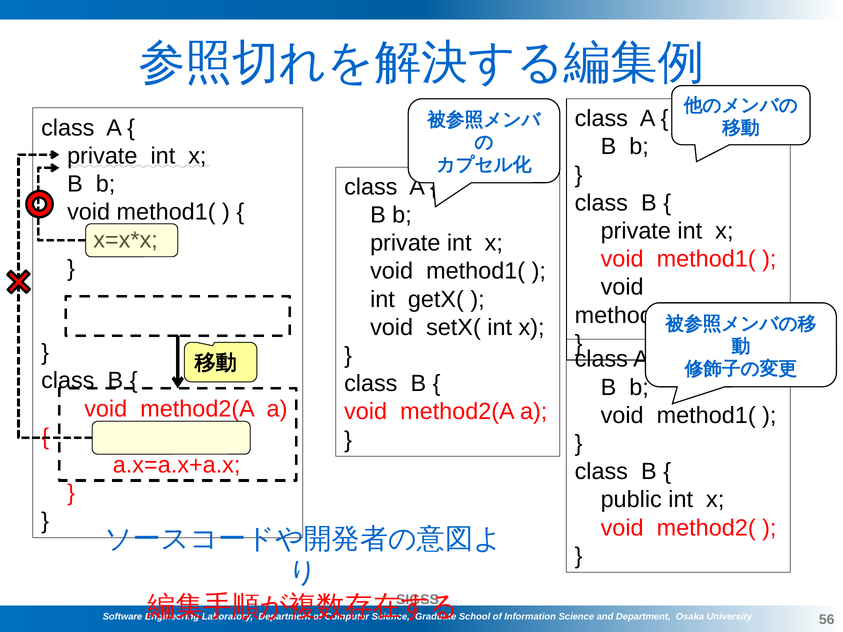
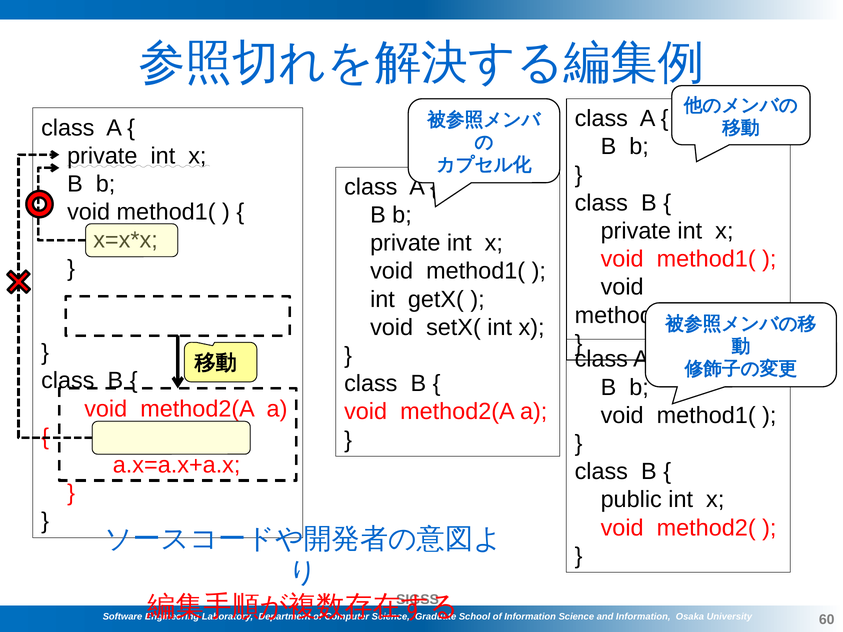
and Department: Department -> Information (643, 617)
56: 56 -> 60 (827, 620)
